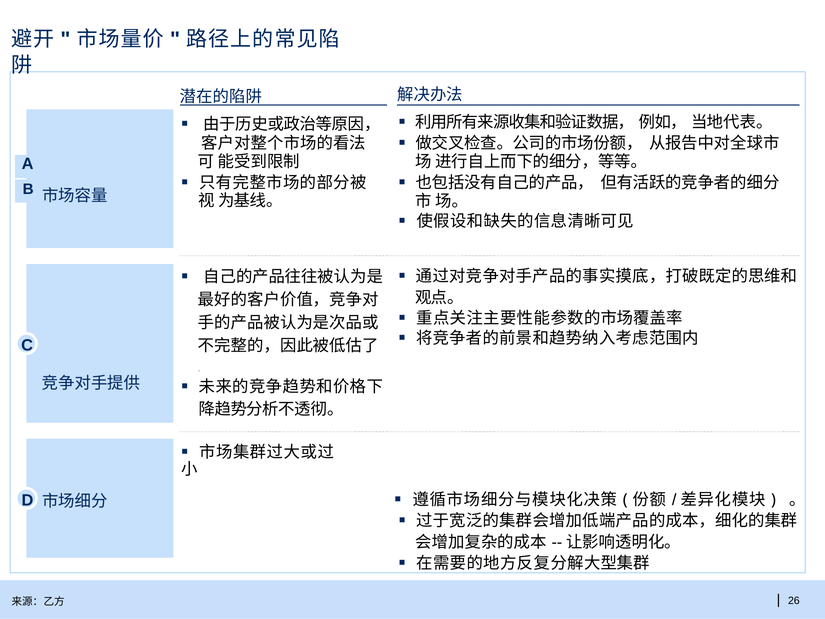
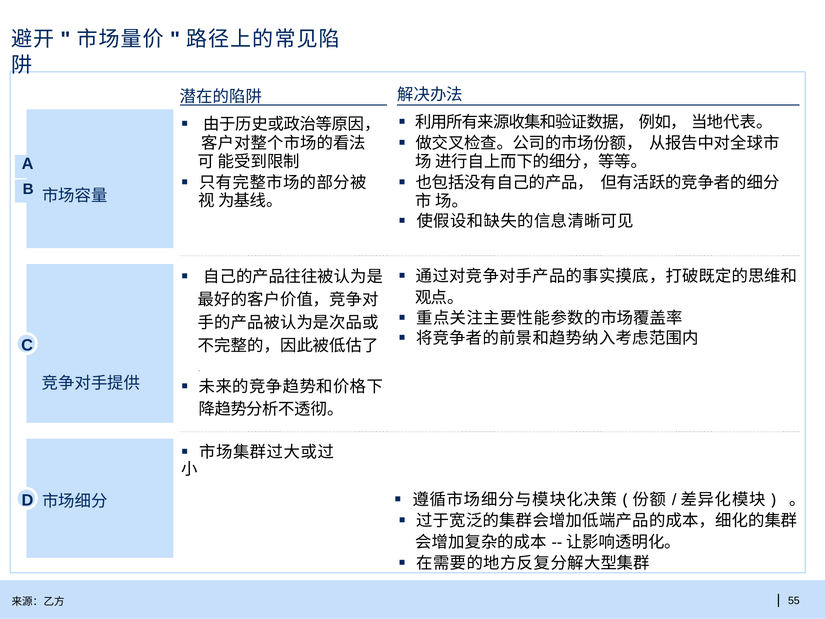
26: 26 -> 55 (794, 601)
